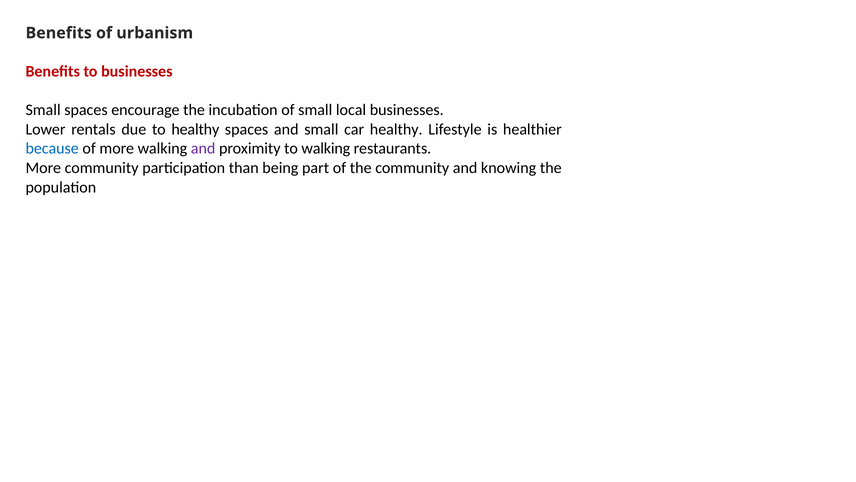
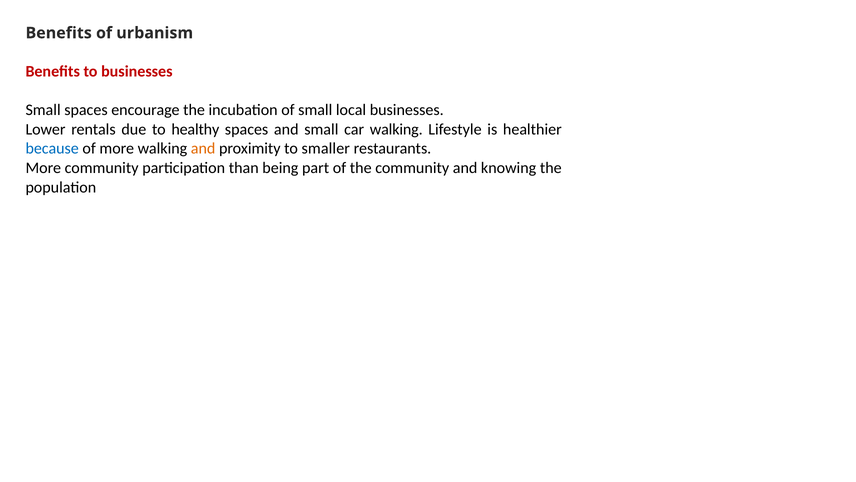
car healthy: healthy -> walking (396, 129)
and colour: purple -> orange (203, 149)
to walking: walking -> smaller (326, 149)
